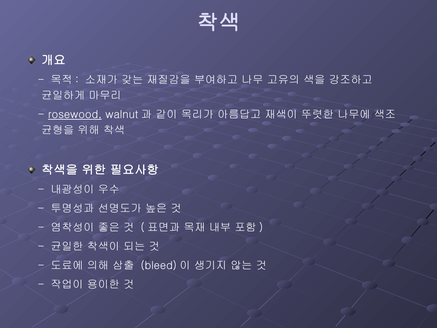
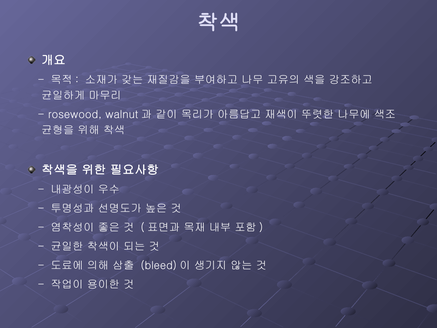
rosewood underline: present -> none (75, 115)
